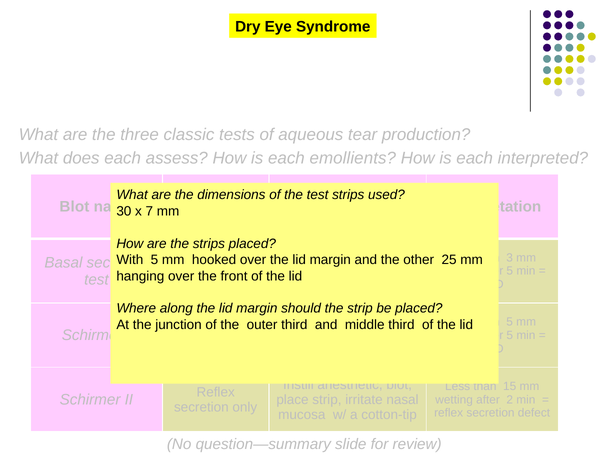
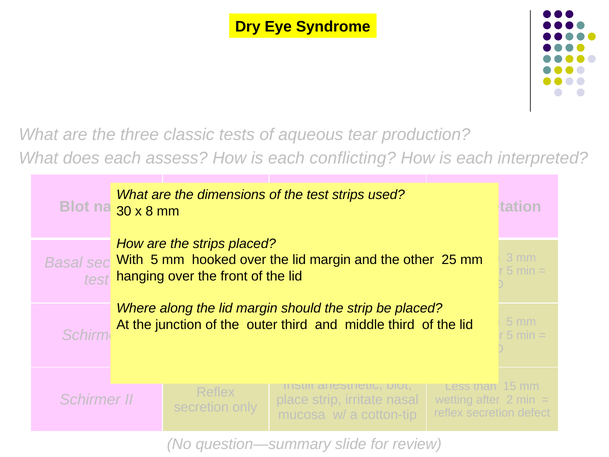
emollients: emollients -> conflicting (353, 158)
7: 7 -> 8 (149, 211)
